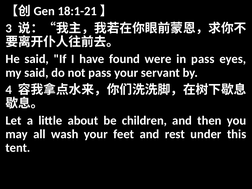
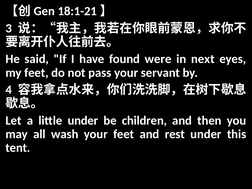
in pass: pass -> next (203, 59)
my said: said -> feet (36, 73)
little about: about -> under (83, 120)
